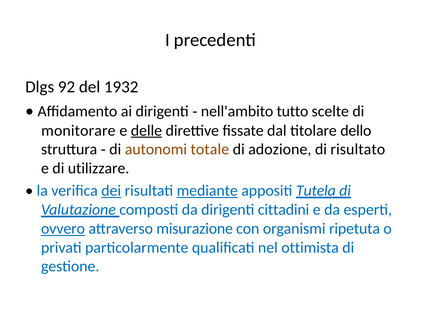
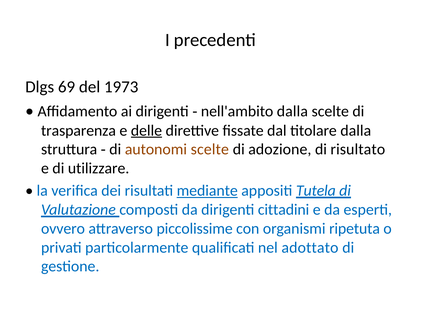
92: 92 -> 69 (67, 87)
1932: 1932 -> 1973 (121, 87)
nell'ambito tutto: tutto -> dalla (292, 112)
monitorare: monitorare -> trasparenza (79, 131)
titolare dello: dello -> dalla (356, 131)
autonomi totale: totale -> scelte (210, 150)
dei underline: present -> none (111, 191)
ovvero underline: present -> none (63, 229)
misurazione: misurazione -> piccolissime (195, 229)
ottimista: ottimista -> adottato (310, 248)
